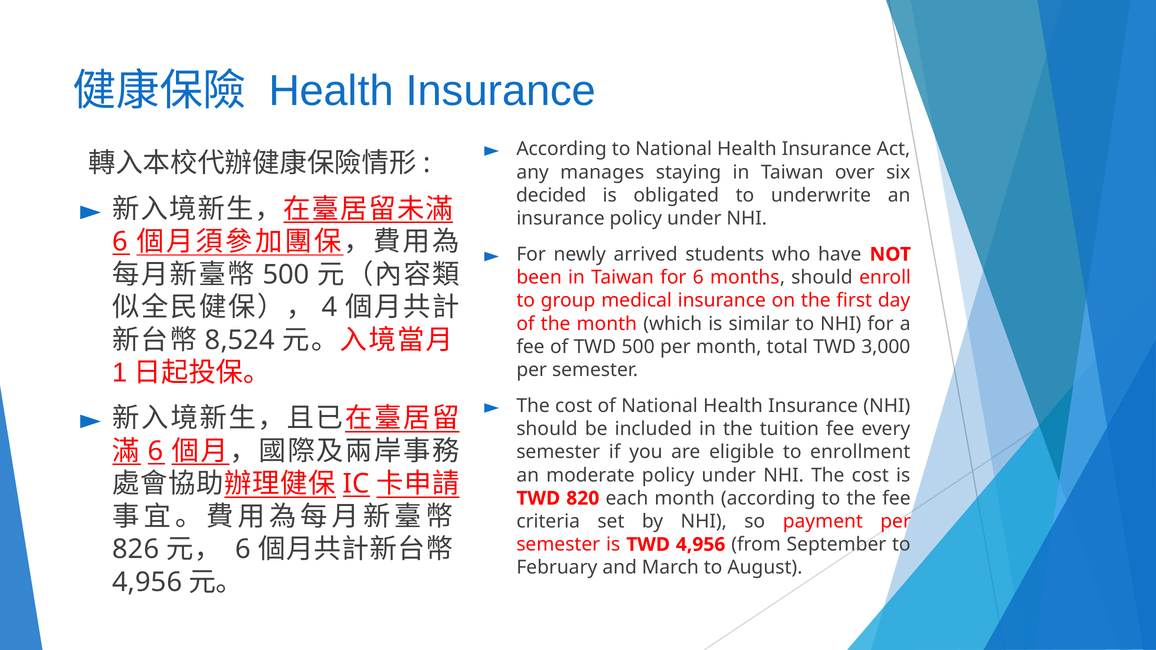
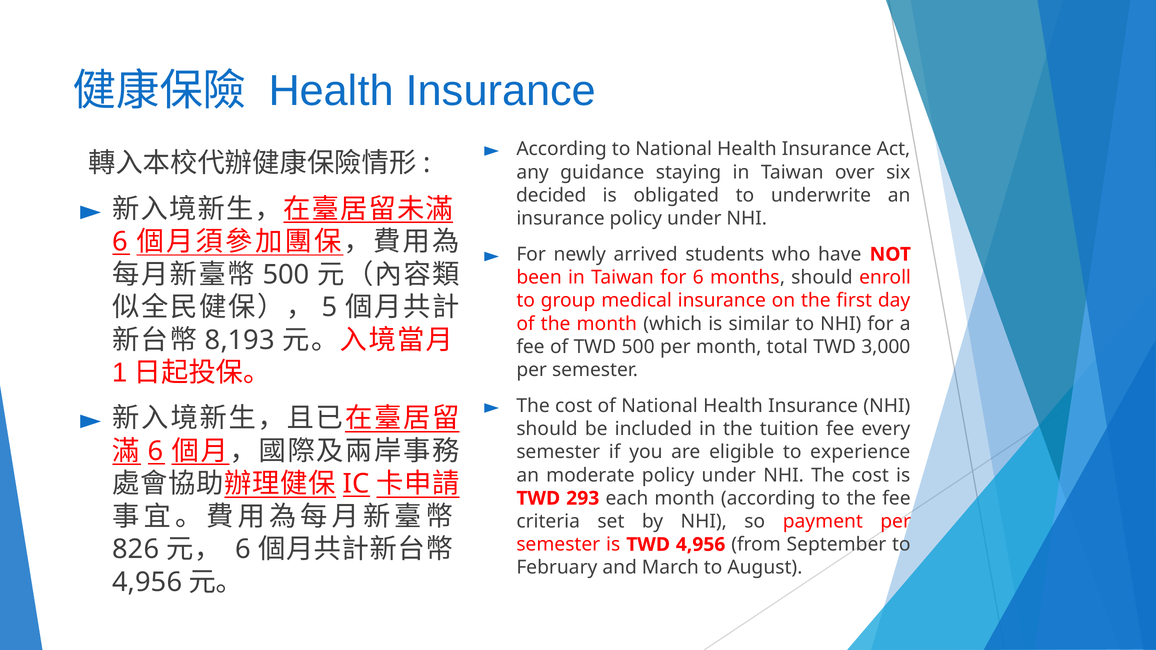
manages: manages -> guidance (602, 172)
4: 4 -> 5 (330, 307)
8,524: 8,524 -> 8,193 (240, 340)
enrollment: enrollment -> experience (860, 452)
820: 820 -> 293 (583, 499)
